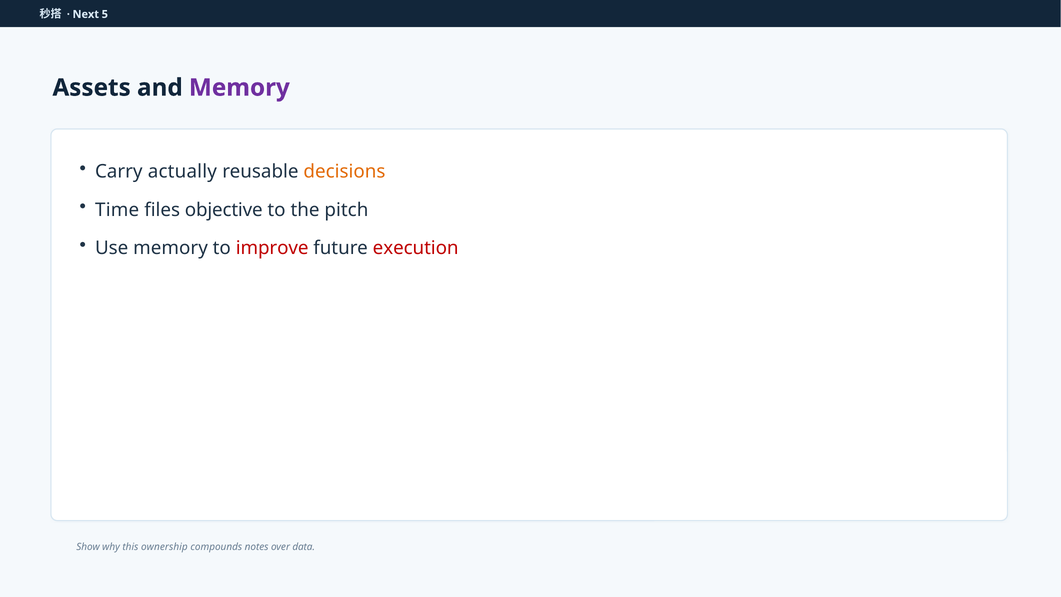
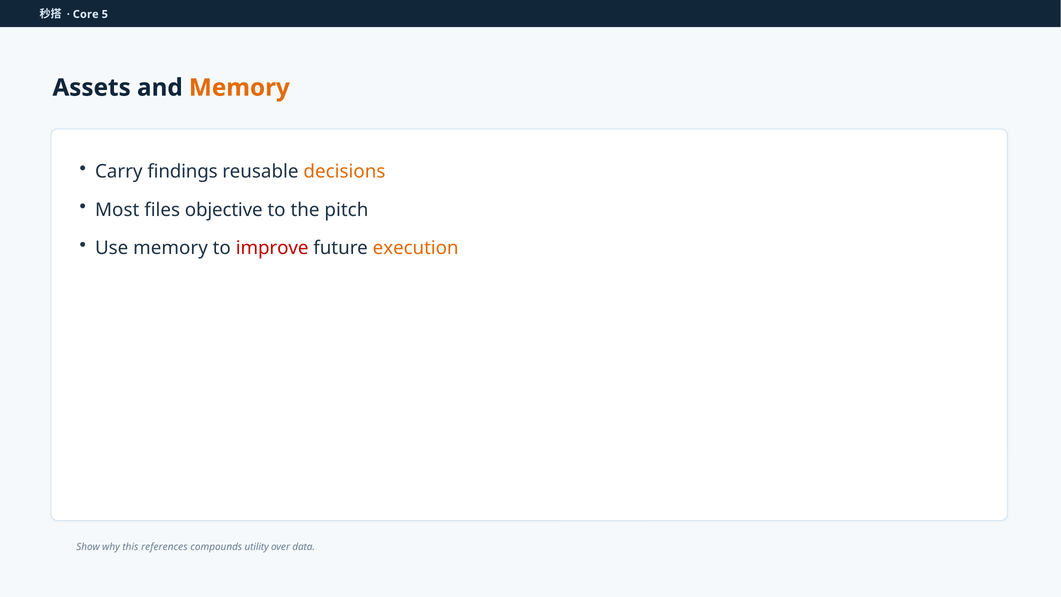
Next: Next -> Core (86, 14)
Memory colour: purple -> orange (239, 88)
actually: actually -> findings (183, 172)
Time: Time -> Most (117, 210)
execution colour: red -> orange (416, 248)
ownership: ownership -> references (164, 547)
notes: notes -> utility (257, 547)
